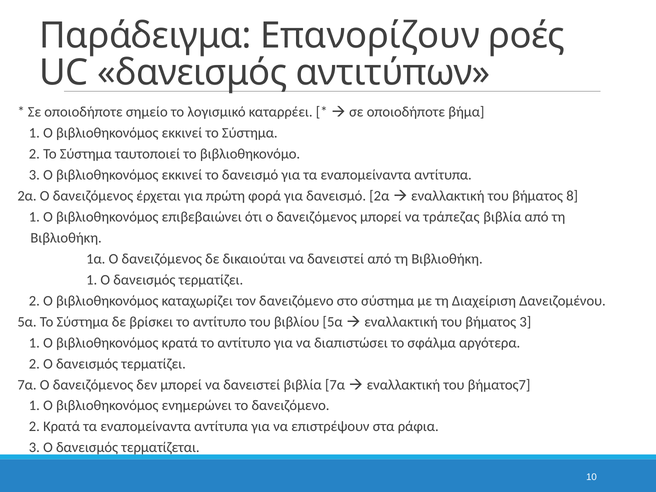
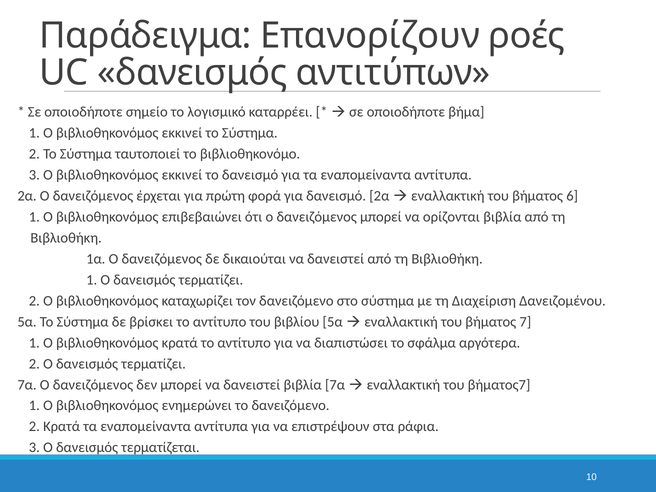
8: 8 -> 6 (572, 196)
τράπεζας: τράπεζας -> ορίζονται (451, 217)
βήματος 3: 3 -> 7 (525, 322)
